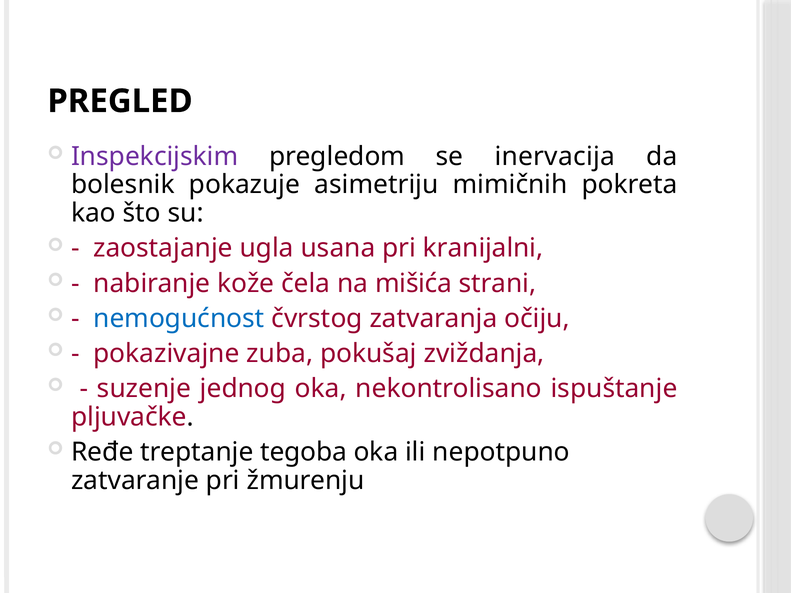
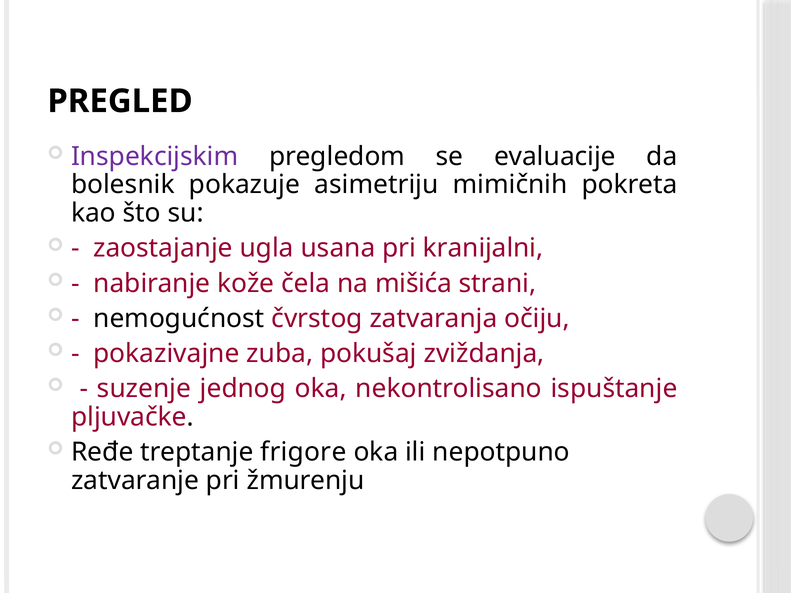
inervacija: inervacija -> evaluacije (555, 156)
nemogućnost colour: blue -> black (179, 319)
tegoba: tegoba -> frigore (303, 452)
